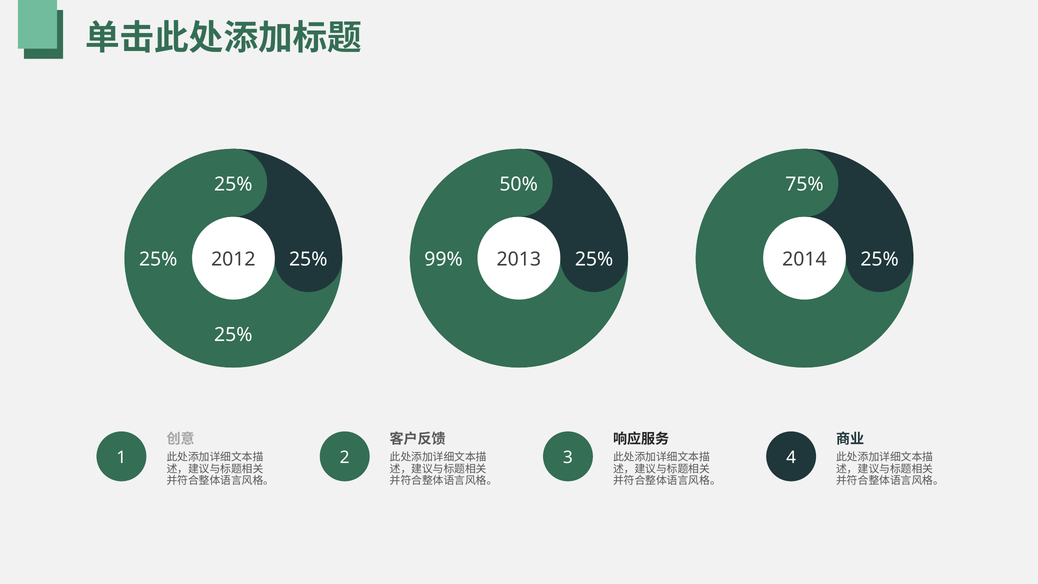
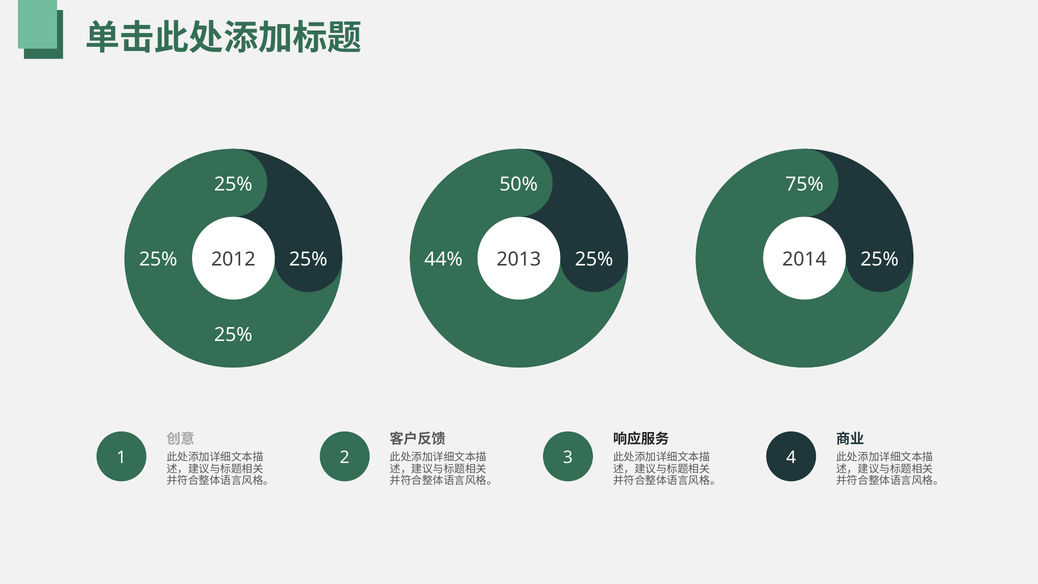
99%: 99% -> 44% (444, 259)
